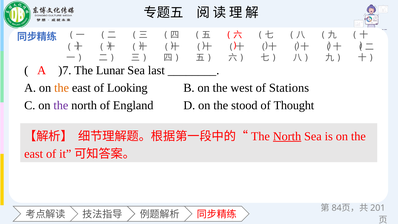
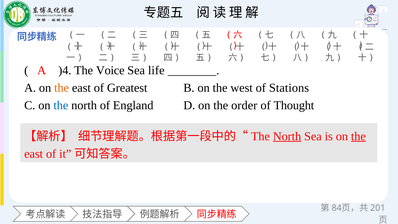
)7: )7 -> )4 (65, 70)
Lunar: Lunar -> Voice (110, 70)
last: last -> life (156, 70)
Looking: Looking -> Greatest (127, 88)
the colour: purple -> blue (61, 105)
stood: stood -> order (244, 105)
the underline: none -> present (358, 136)
